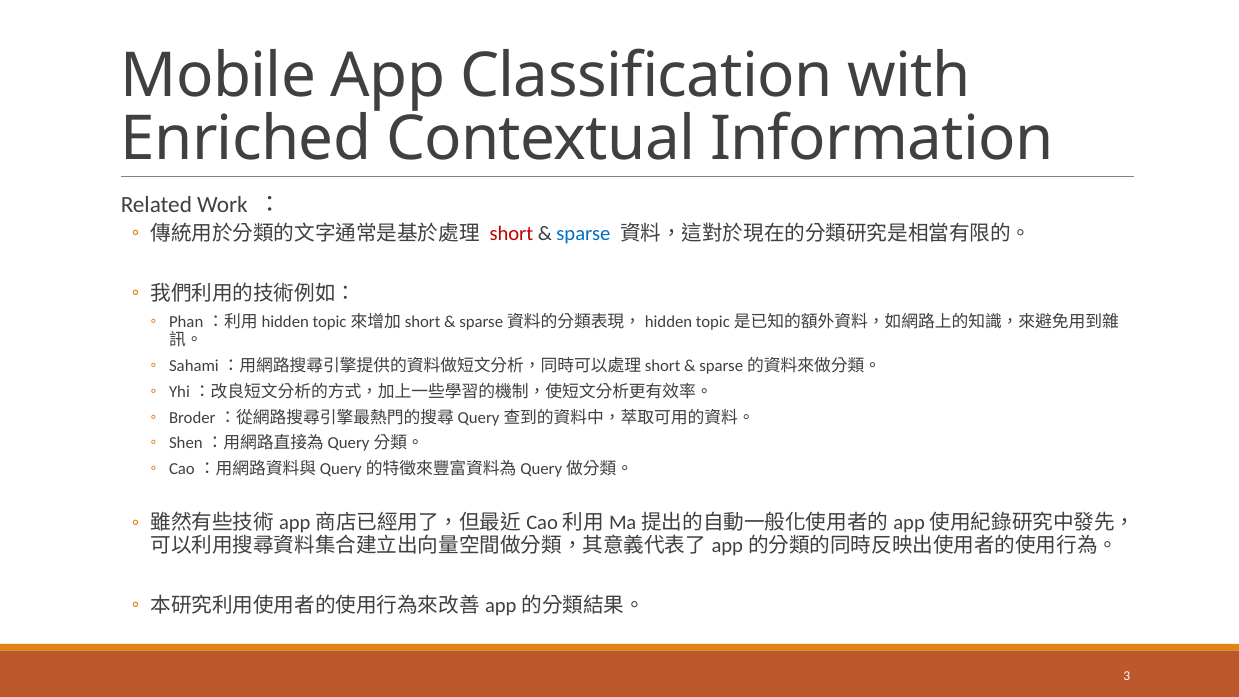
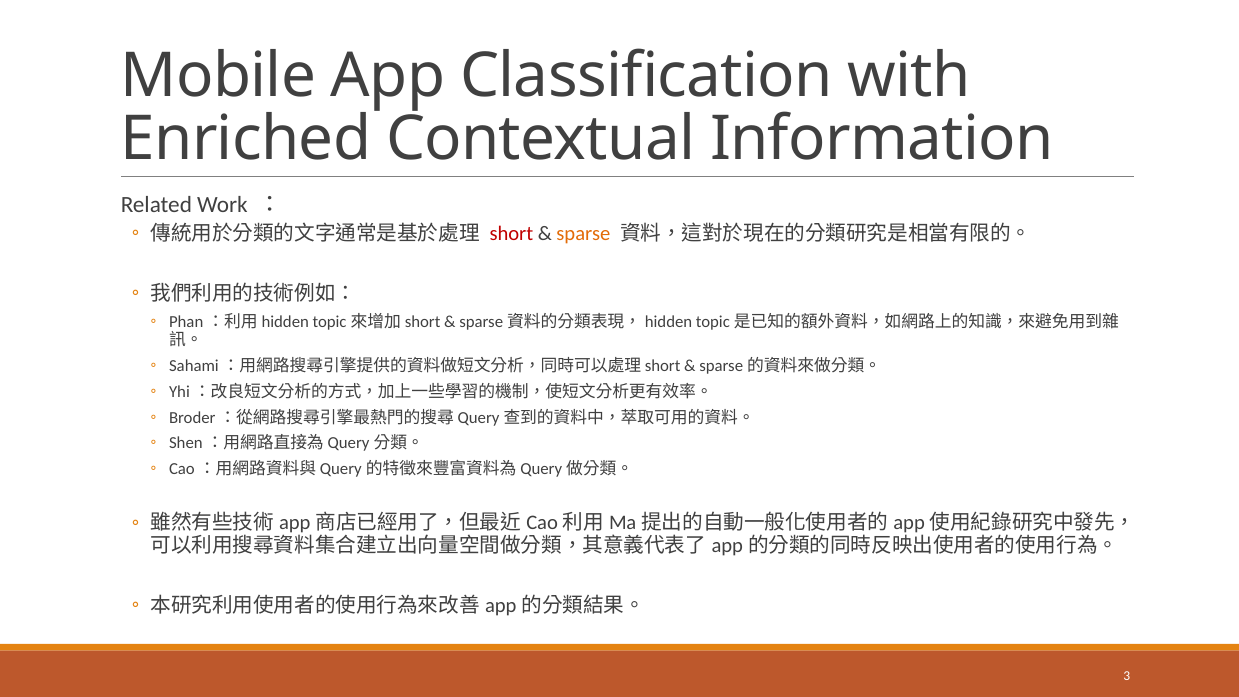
sparse colour: blue -> orange (583, 234)
